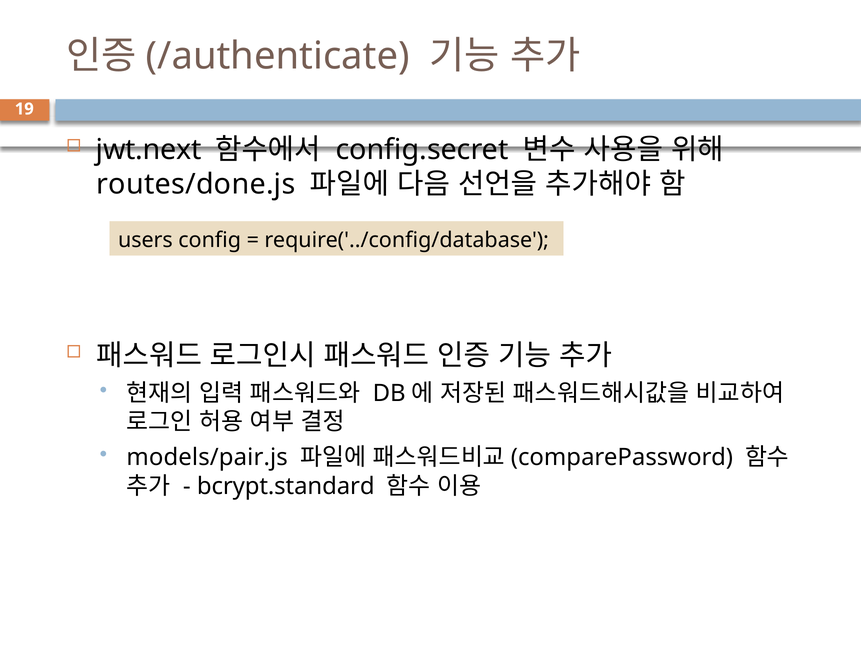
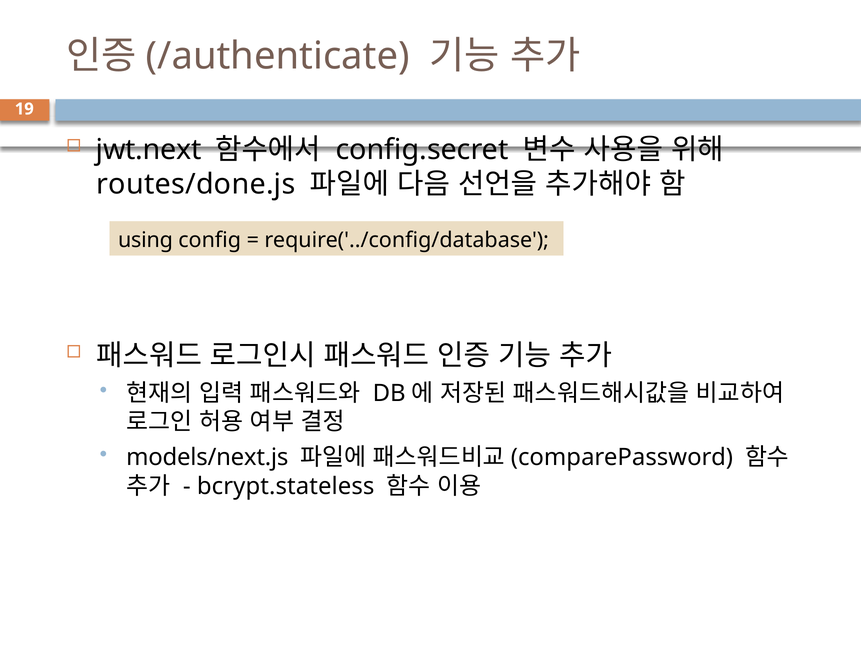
users: users -> using (145, 240)
models/pair.js: models/pair.js -> models/next.js (207, 457)
bcrypt.standard: bcrypt.standard -> bcrypt.stateless (286, 486)
